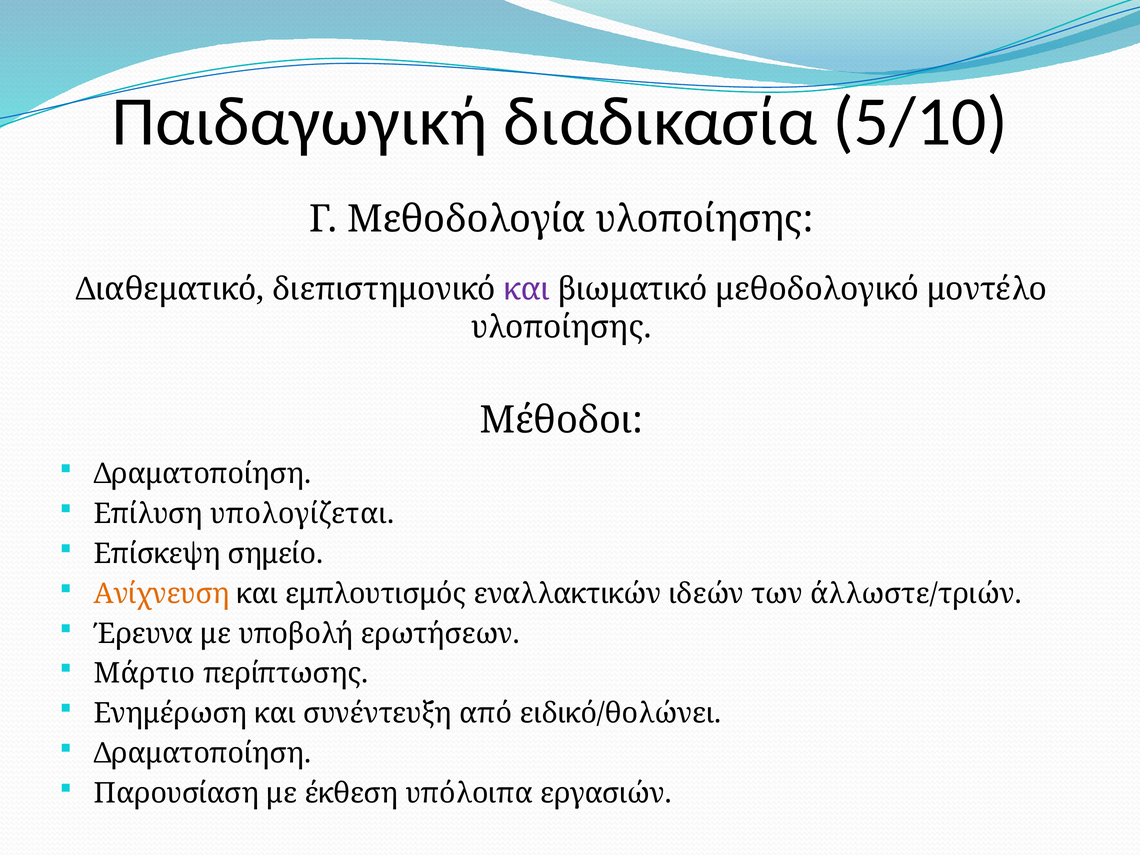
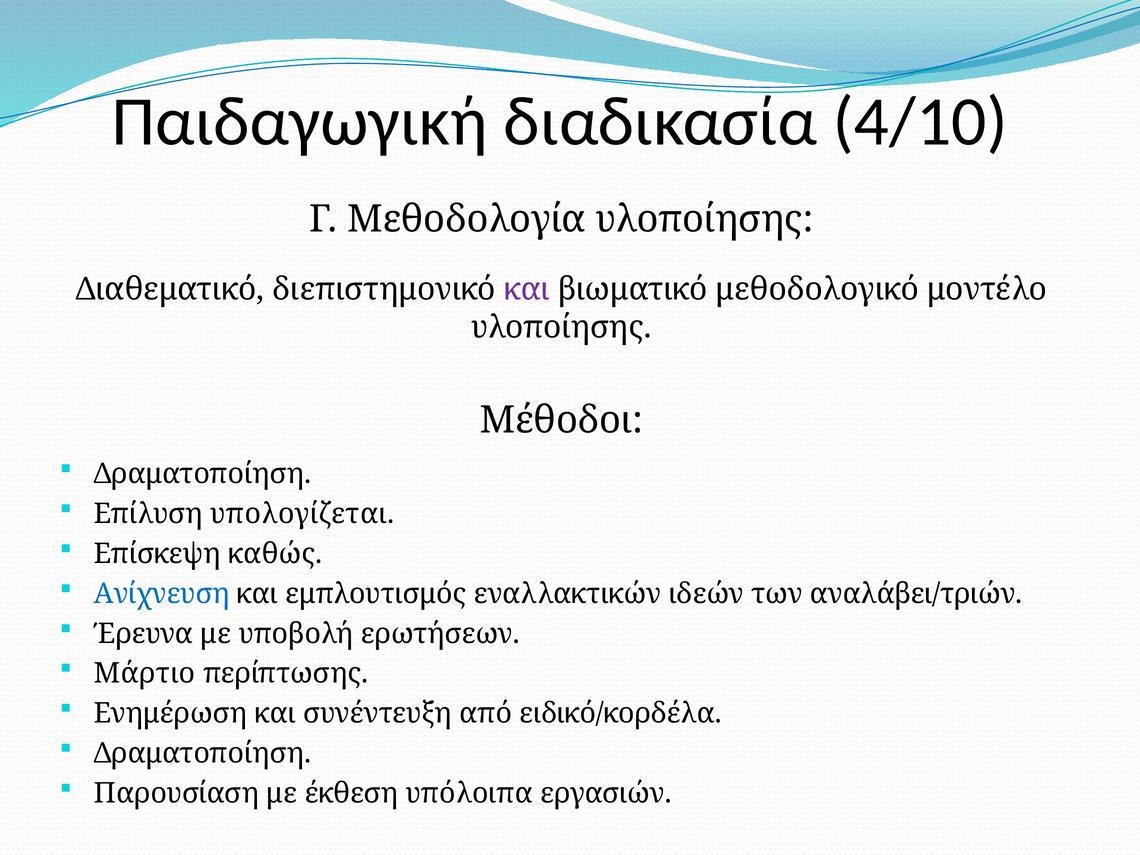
5/10: 5/10 -> 4/10 (920, 122)
σημείο: σημείο -> καθώς (275, 554)
Ανίχνευση colour: orange -> blue (162, 594)
άλλωστε/τριών: άλλωστε/τριών -> αναλάβει/τριών (916, 594)
ειδικό/θολώνει: ειδικό/θολώνει -> ειδικό/κορδέλα (621, 713)
